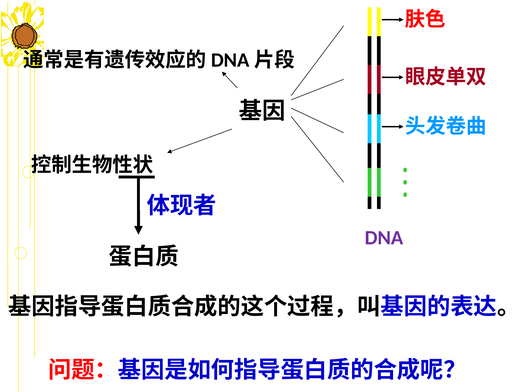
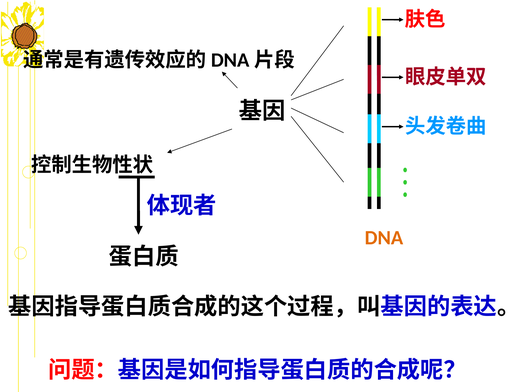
DNA colour: purple -> orange (384, 238)
